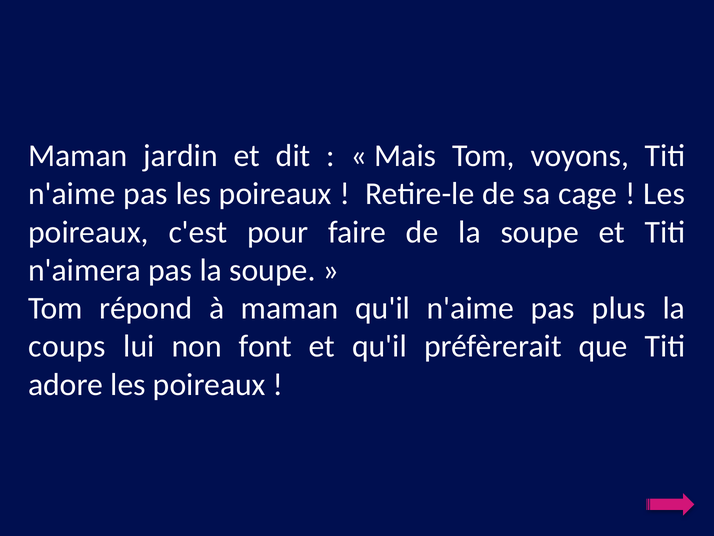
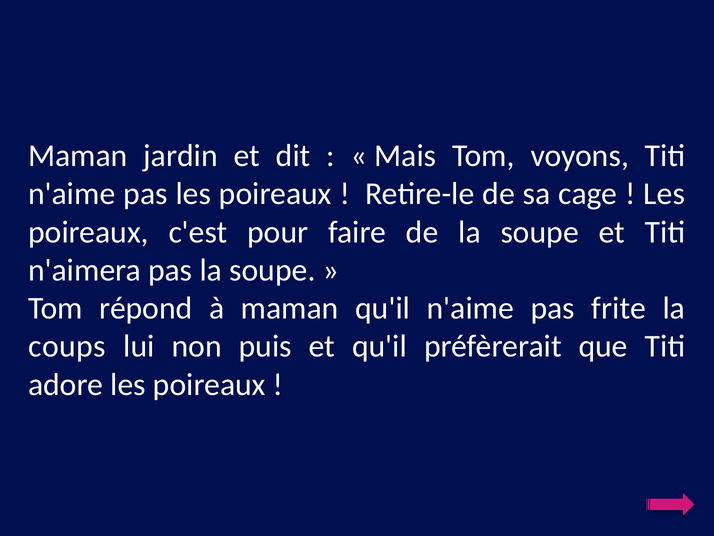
plus: plus -> frite (619, 308)
font: font -> puis (265, 346)
